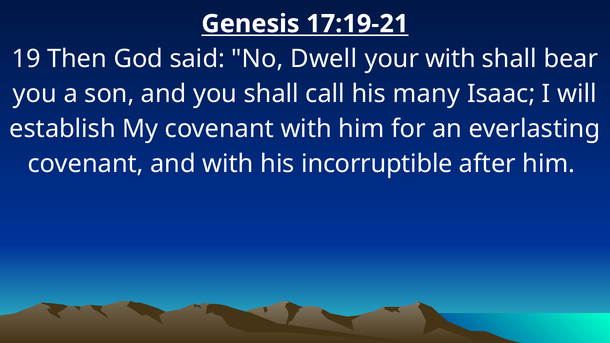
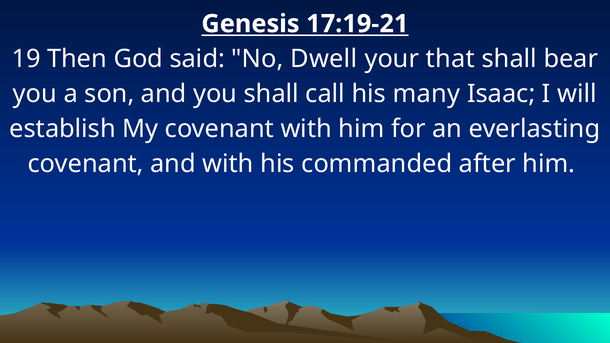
your with: with -> that (450, 59)
incorruptible: incorruptible -> commanded (377, 164)
